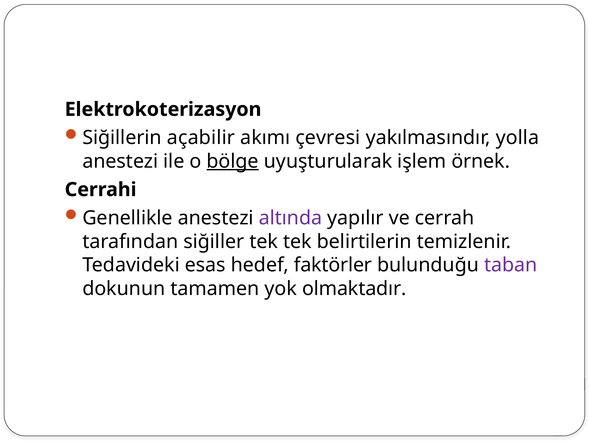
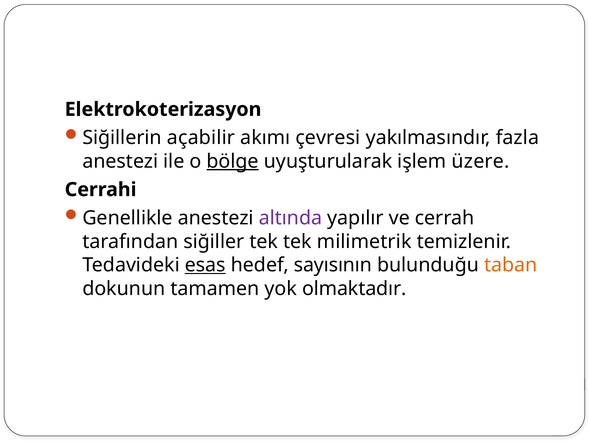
yolla: yolla -> fazla (517, 138)
örnek: örnek -> üzere (481, 161)
belirtilerin: belirtilerin -> milimetrik (364, 241)
esas underline: none -> present (205, 265)
faktörler: faktörler -> sayısının (333, 265)
taban colour: purple -> orange (511, 265)
